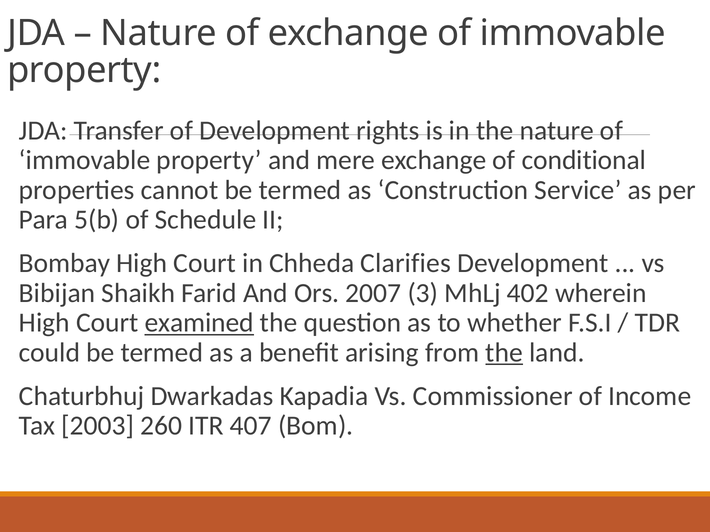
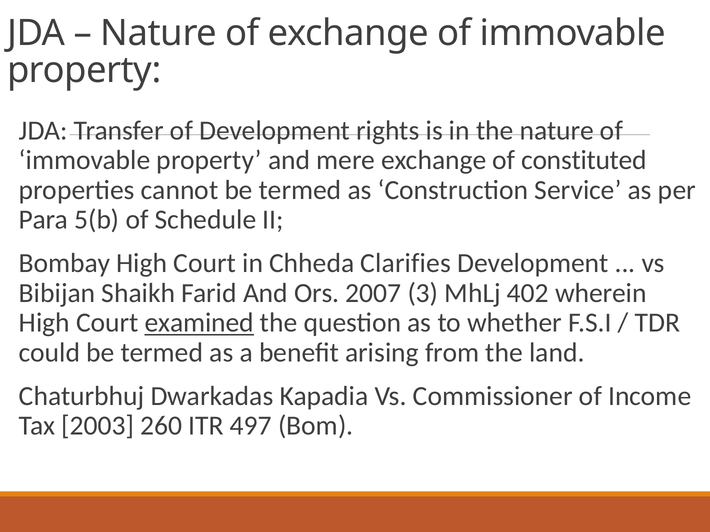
conditional: conditional -> constituted (584, 160)
the underline: present -> none (504, 353)
407: 407 -> 497 (251, 426)
